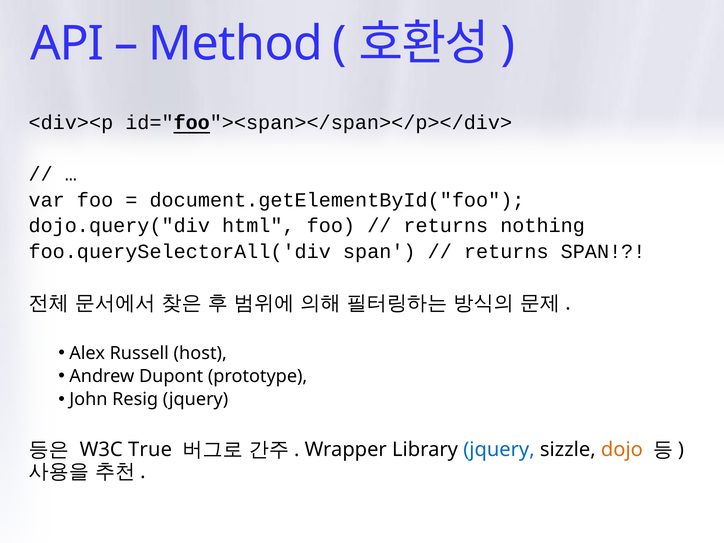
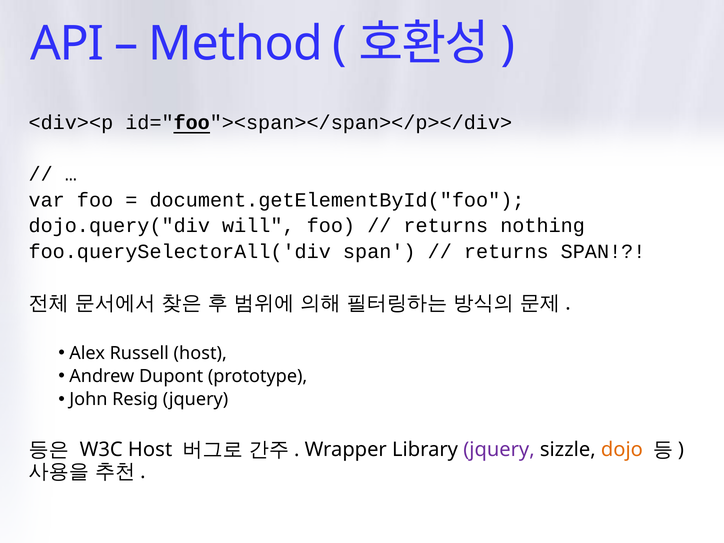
html: html -> will (258, 226)
W3C True: True -> Host (150, 450)
jquery colour: blue -> purple (499, 450)
